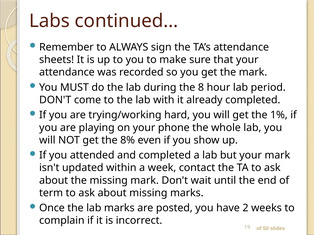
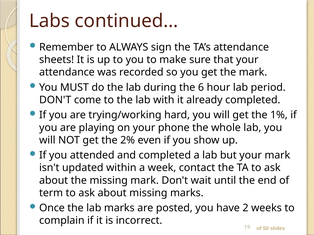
8: 8 -> 6 (201, 88)
8%: 8% -> 2% (128, 140)
